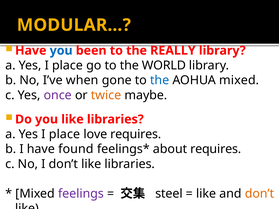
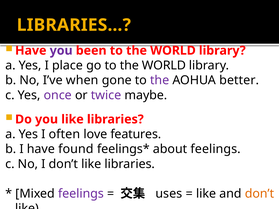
MODULAR…: MODULAR… -> LIBRARIES… (74, 25)
you colour: blue -> purple (61, 51)
been to the REALLY: REALLY -> WORLD (173, 51)
the colour: blue -> purple (160, 80)
AOHUA mixed: mixed -> better (239, 80)
twice colour: orange -> purple (106, 95)
place: place -> often (64, 134)
love requires: requires -> features (136, 134)
about requires: requires -> feelings (216, 149)
steel: steel -> uses (169, 194)
